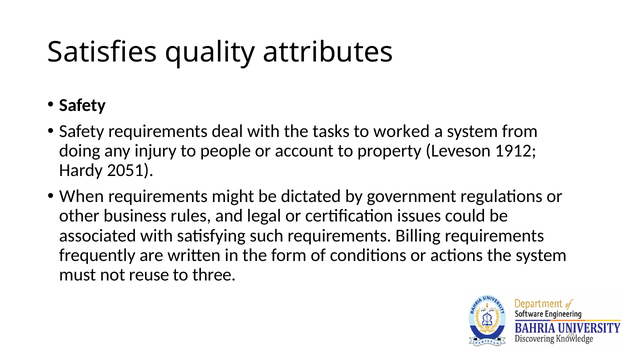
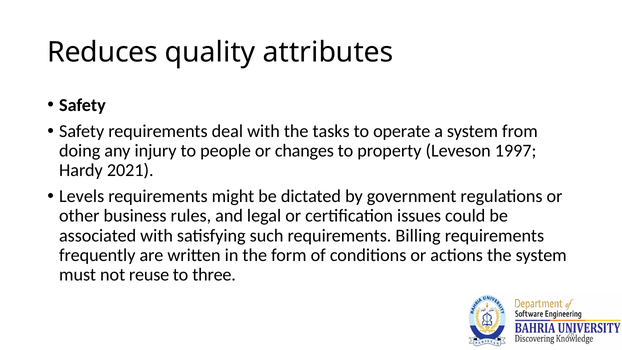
Satisfies: Satisfies -> Reduces (103, 52)
worked: worked -> operate (402, 131)
account: account -> changes (304, 151)
1912: 1912 -> 1997 (516, 151)
2051: 2051 -> 2021 (130, 170)
When: When -> Levels (82, 196)
